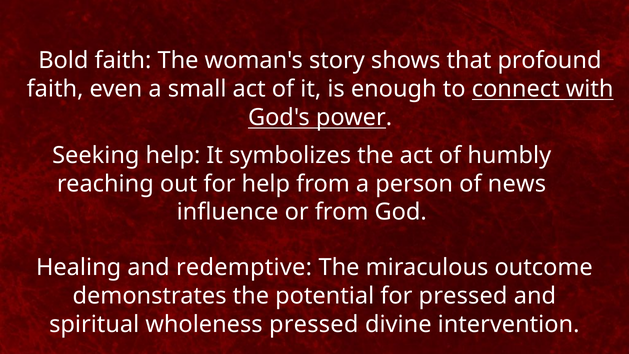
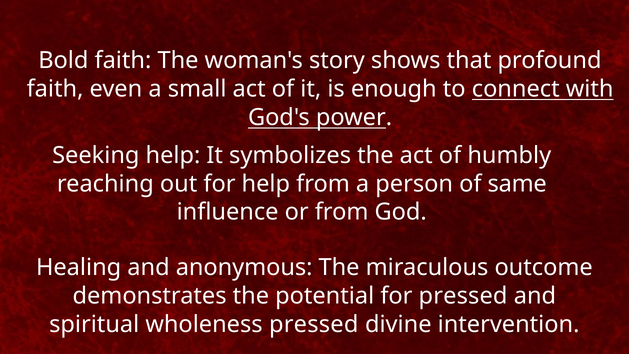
news: news -> same (517, 184)
redemptive: redemptive -> anonymous (244, 268)
